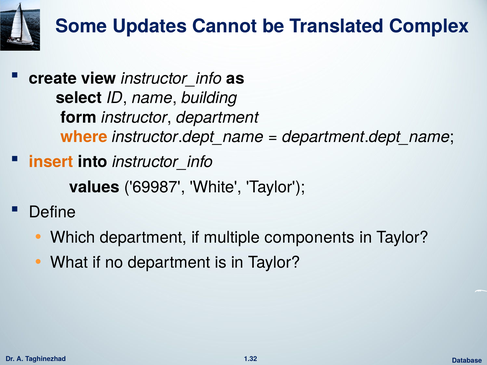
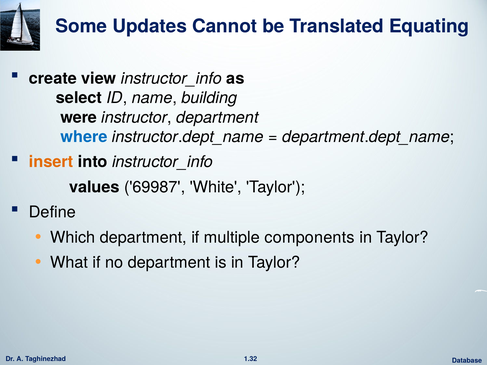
Complex: Complex -> Equating (429, 26)
form: form -> were (79, 117)
where colour: orange -> blue (84, 137)
